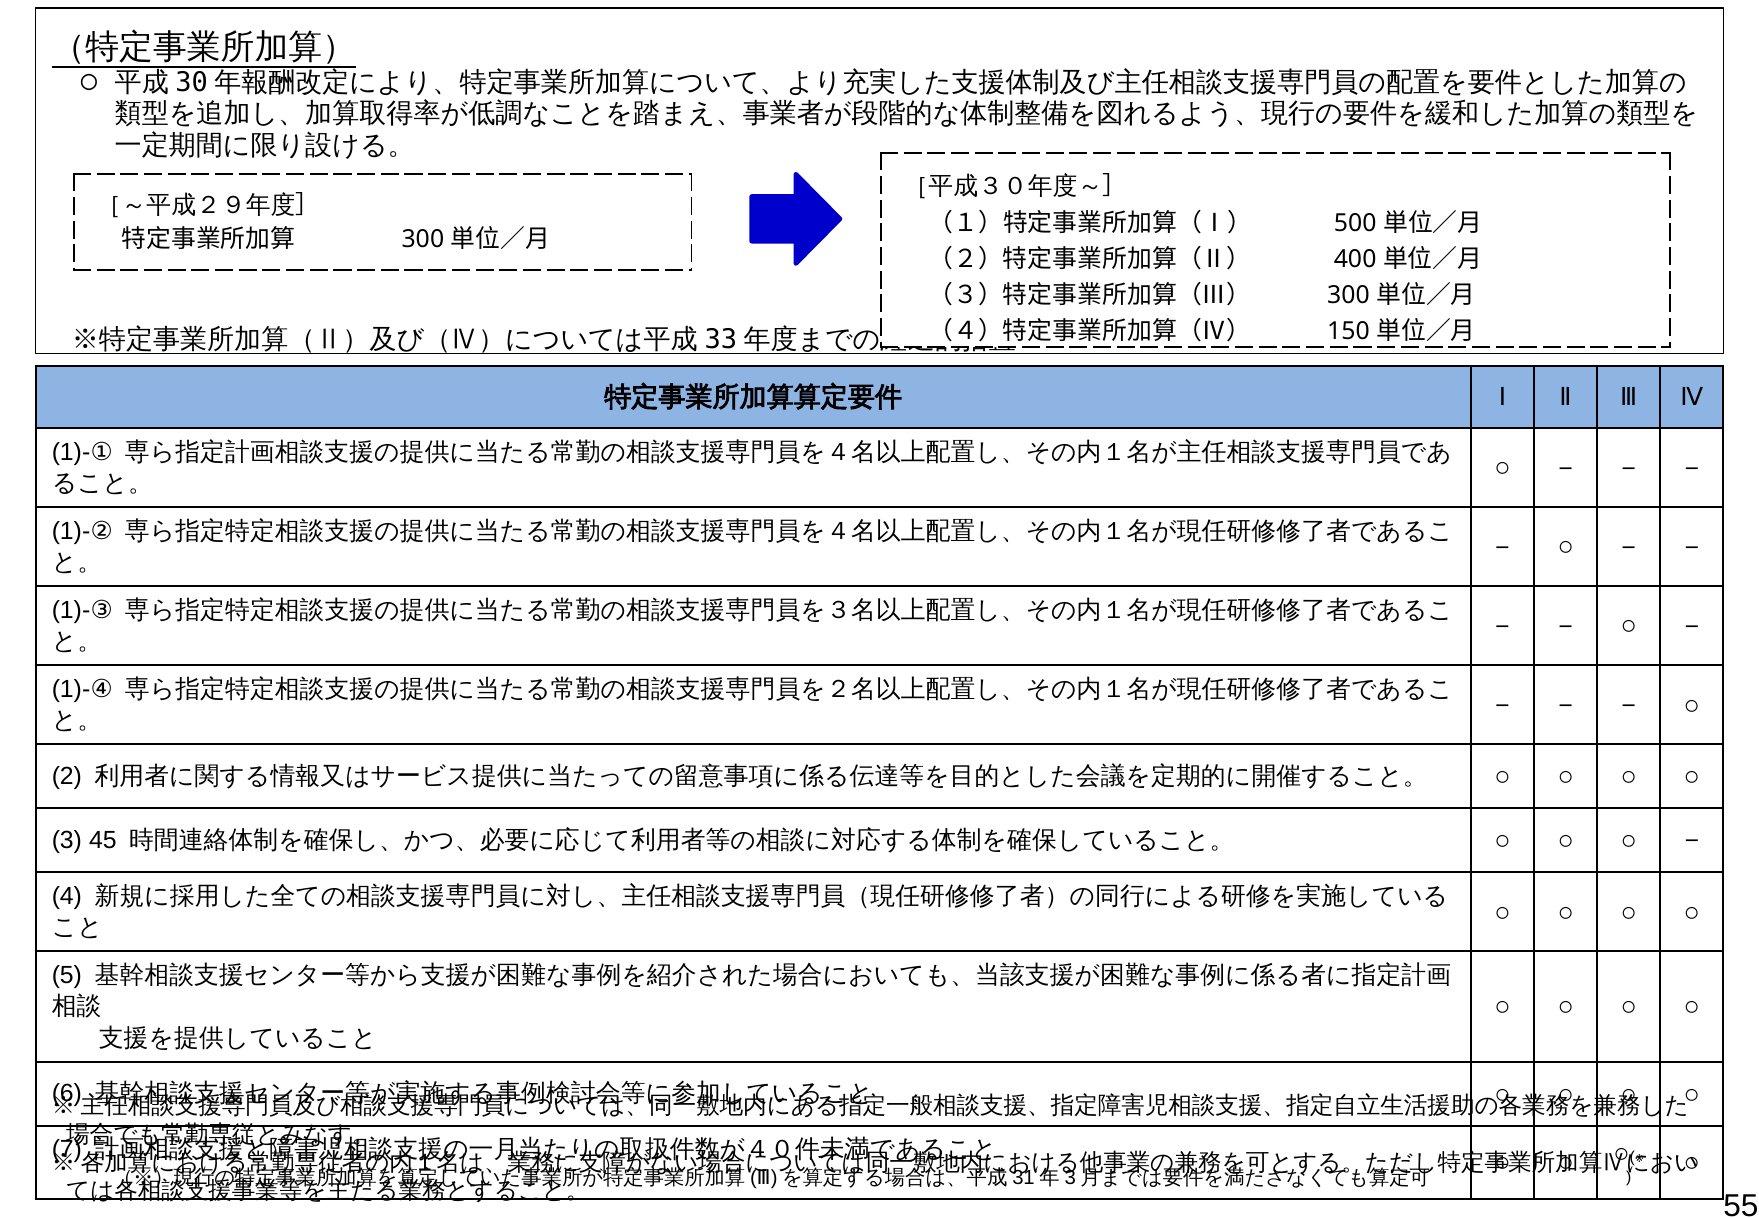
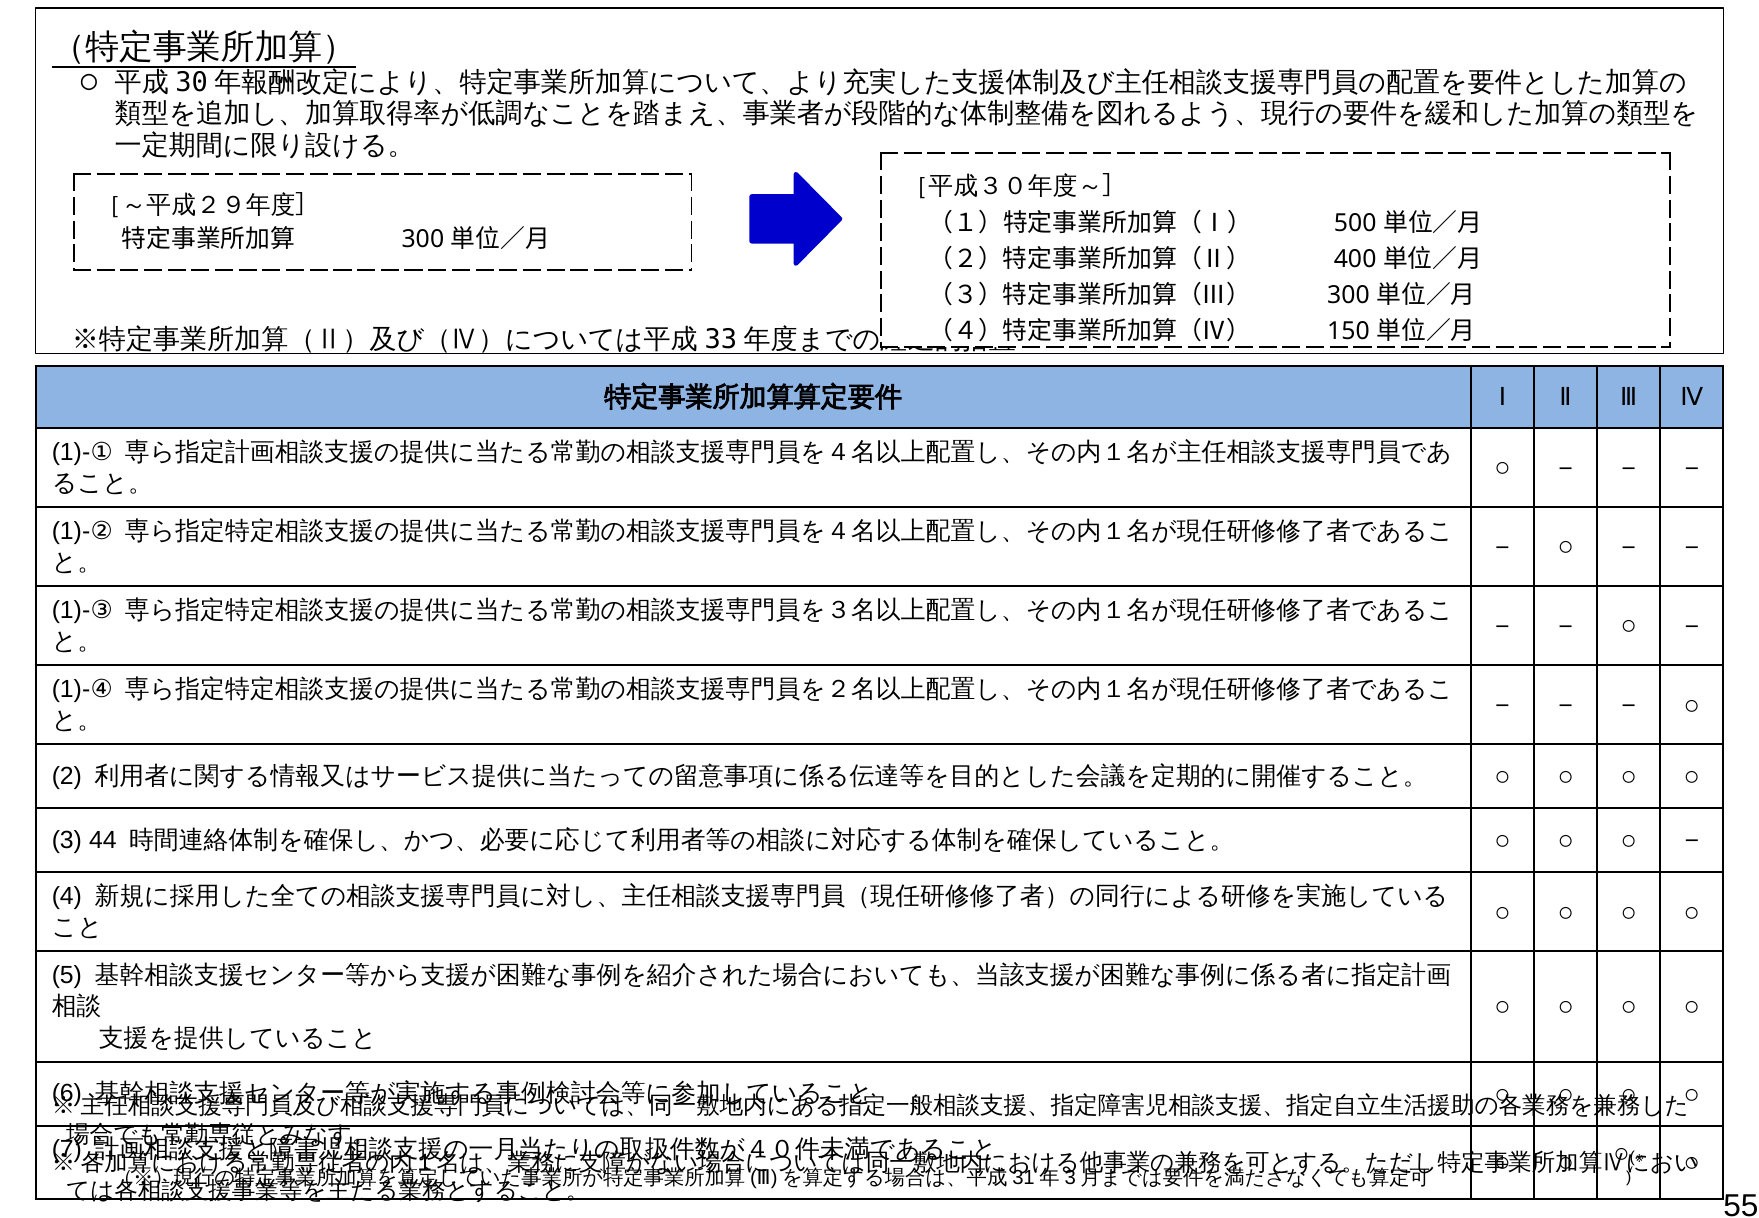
45: 45 -> 44 (103, 840)
